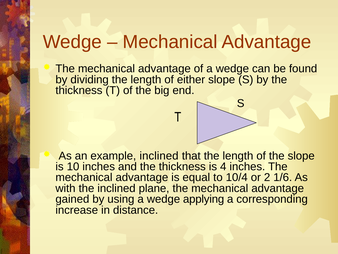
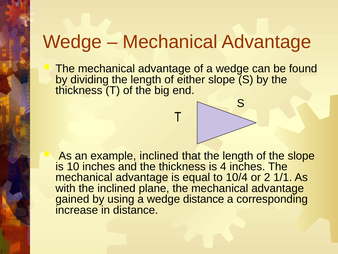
1/6: 1/6 -> 1/1 (283, 177)
wedge applying: applying -> distance (204, 199)
